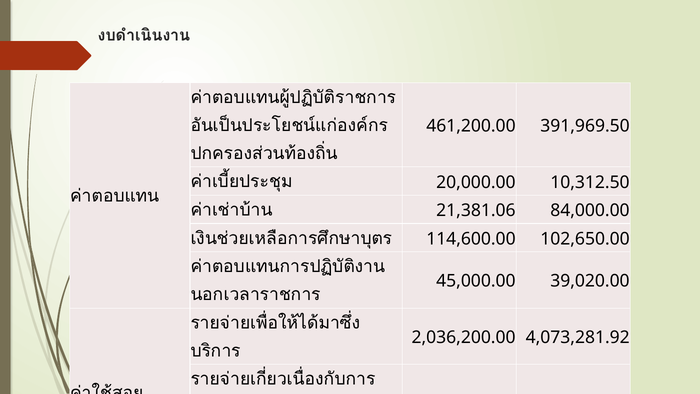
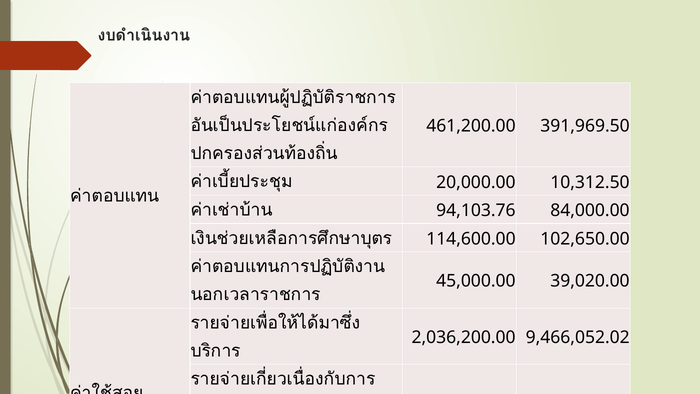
21,381.06: 21,381.06 -> 94,103.76 (476, 210)
4,073,281.92: 4,073,281.92 -> 9,466,052.02 (578, 337)
